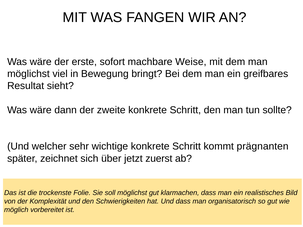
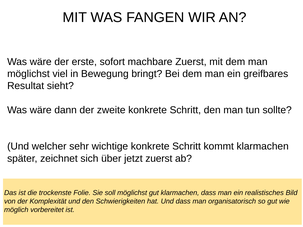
machbare Weise: Weise -> Zuerst (191, 62)
kommt prägnanten: prägnanten -> klarmachen (263, 147)
